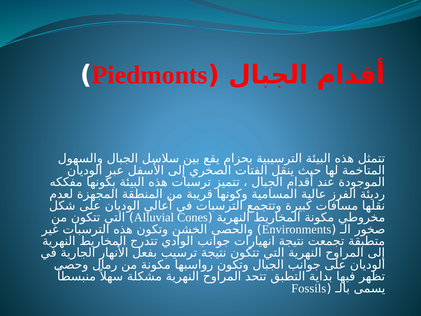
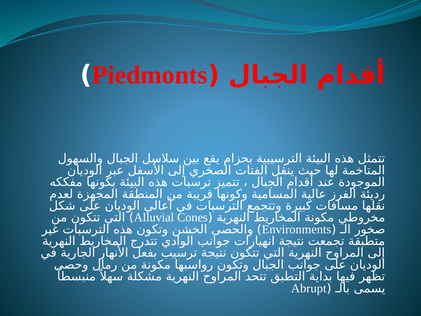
Fossils: Fossils -> Abrupt (309, 288)
